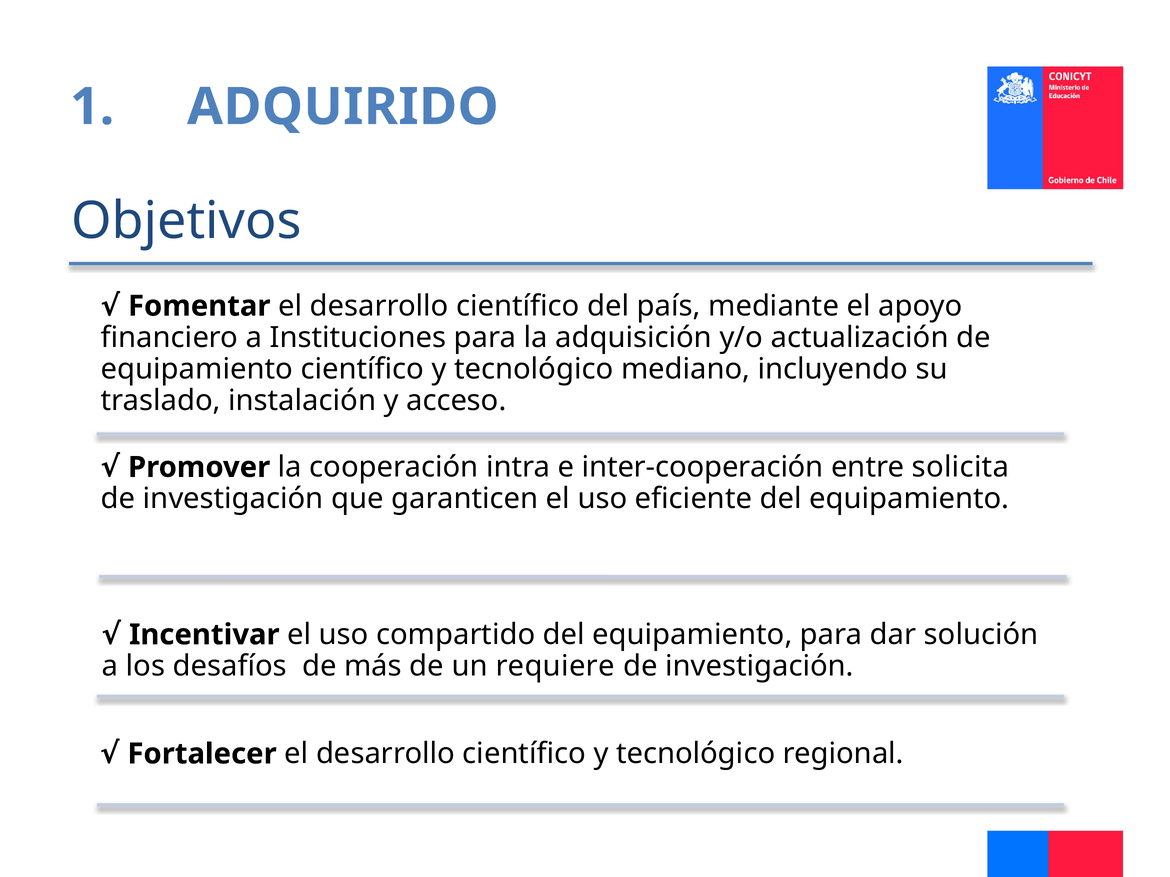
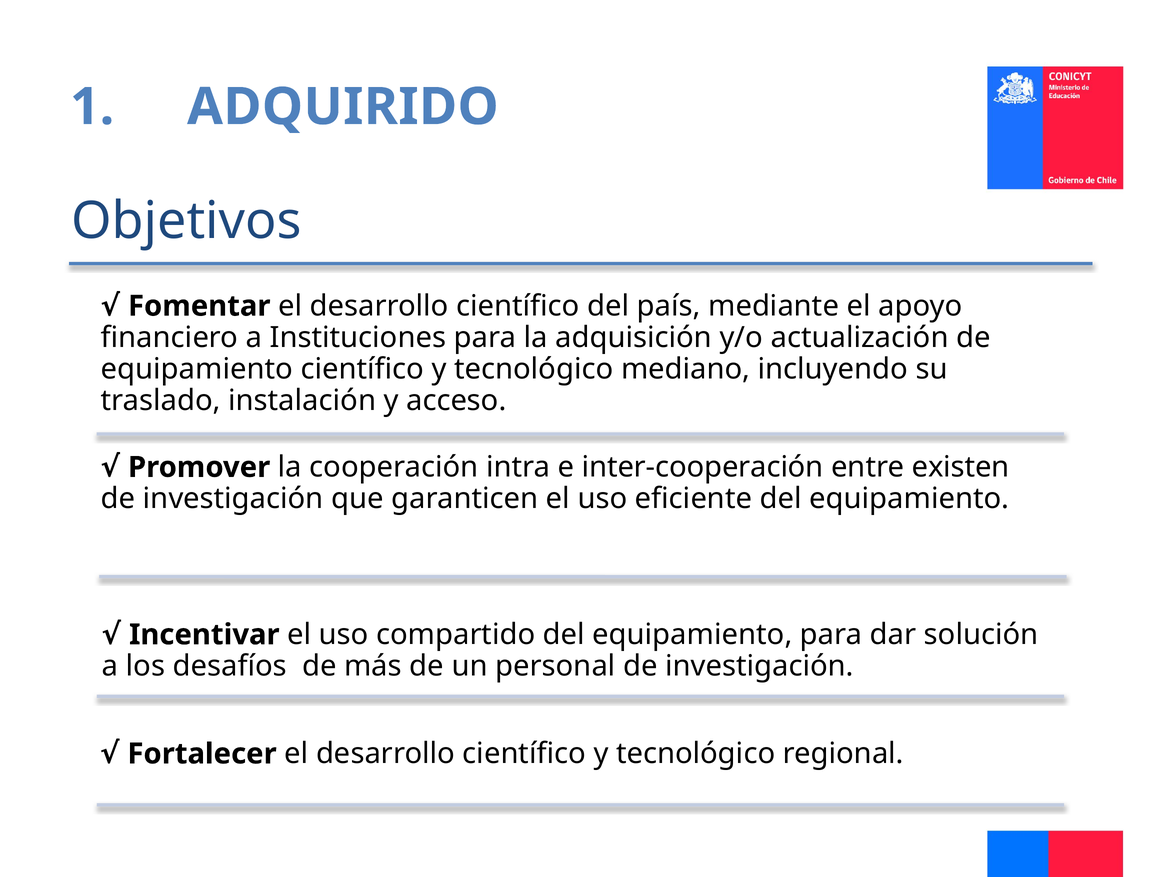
solicita: solicita -> existen (961, 468)
requiere: requiere -> personal (555, 667)
